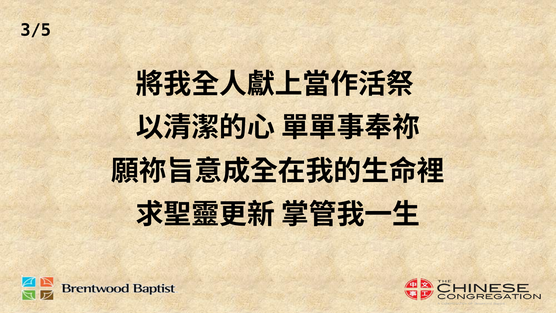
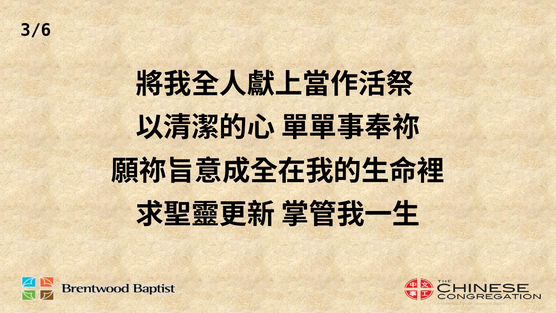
3/5: 3/5 -> 3/6 (36, 30)
